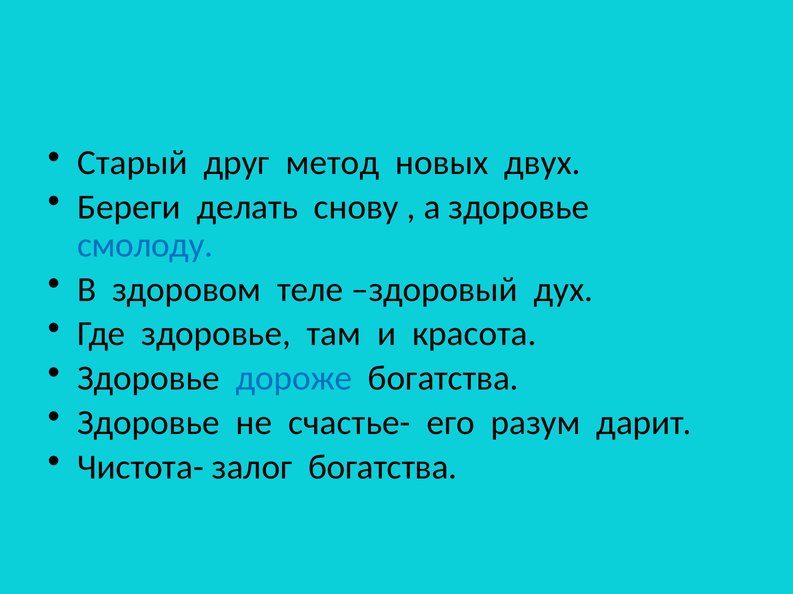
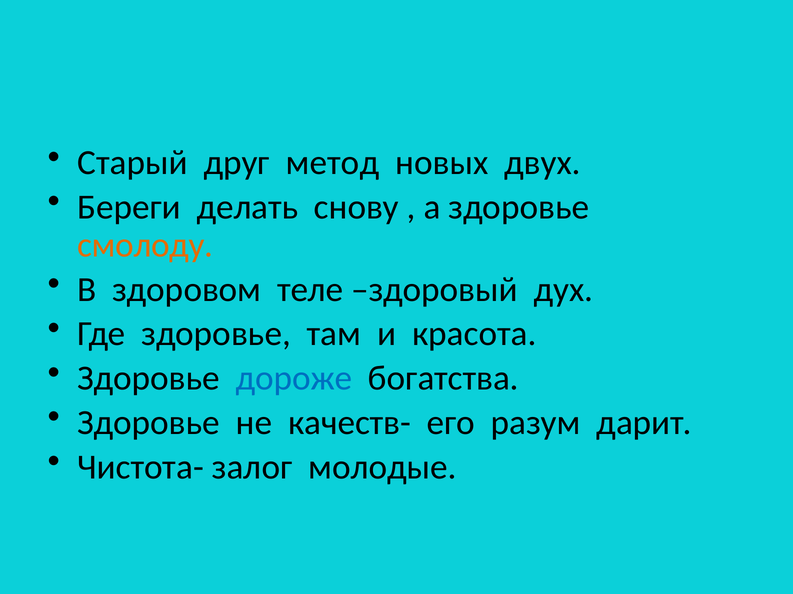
смолоду colour: blue -> orange (145, 245)
счастье-: счастье- -> качеств- (350, 423)
залог богатства: богатства -> молодые (383, 468)
